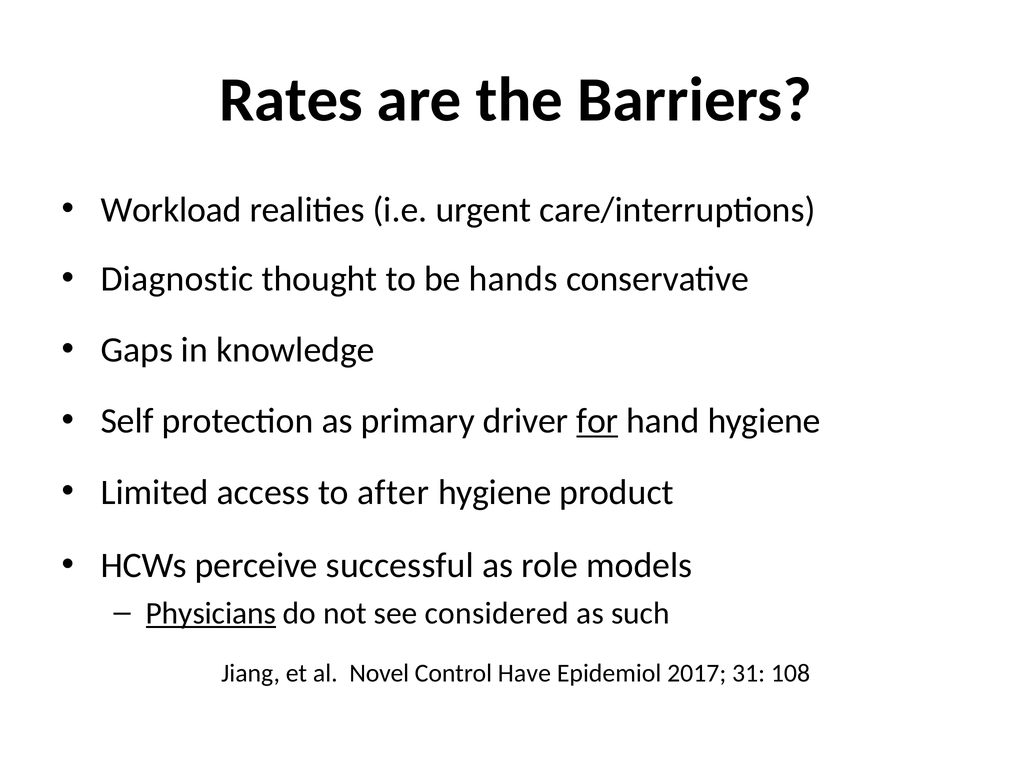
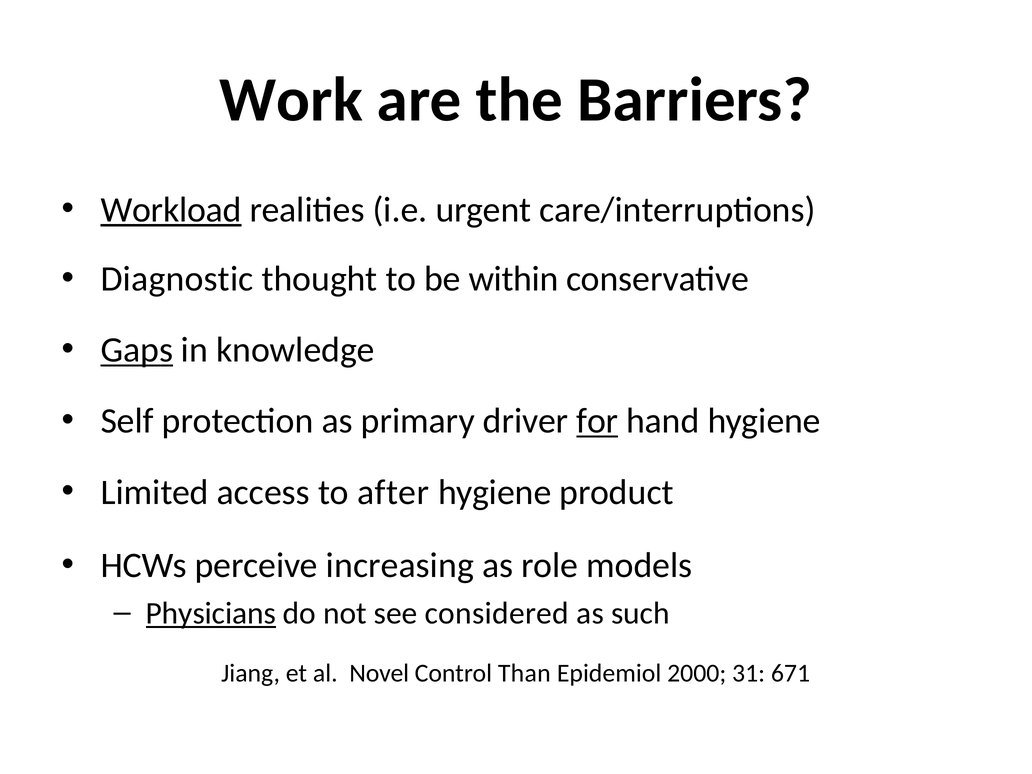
Rates: Rates -> Work (291, 100)
Workload underline: none -> present (171, 210)
hands: hands -> within (514, 279)
Gaps underline: none -> present (137, 350)
successful: successful -> increasing (400, 565)
Have: Have -> Than (524, 673)
2017: 2017 -> 2000 (697, 673)
108: 108 -> 671 (791, 673)
